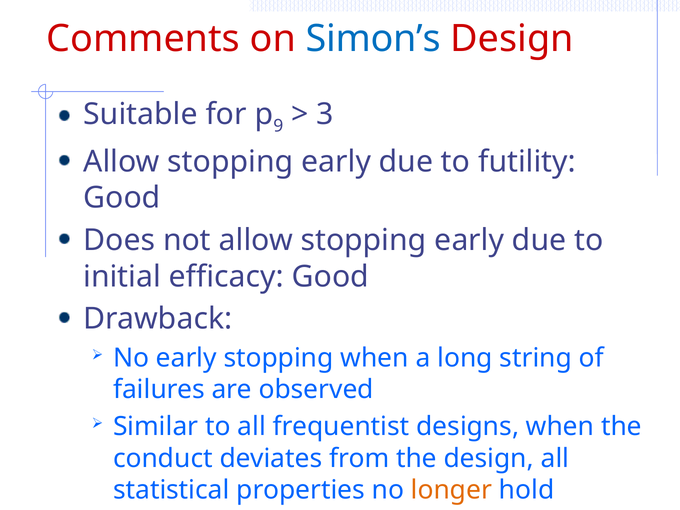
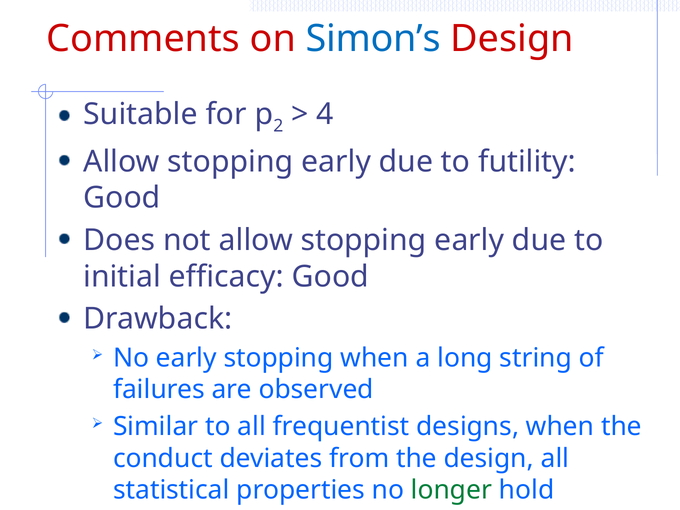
9: 9 -> 2 (278, 126)
3: 3 -> 4 (325, 114)
longer colour: orange -> green (451, 490)
